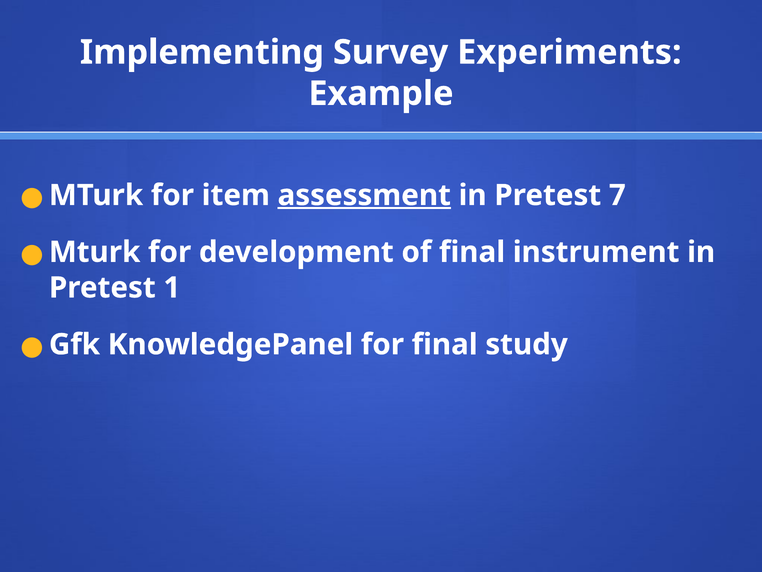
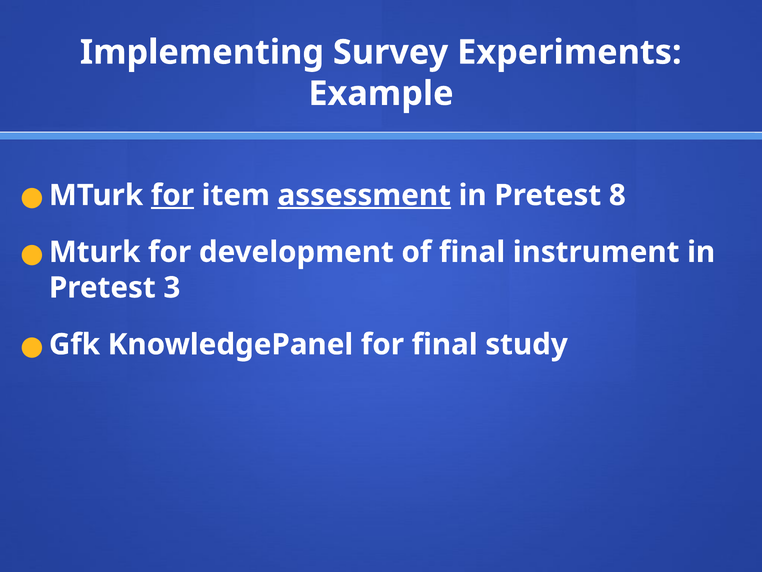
for underline: none -> present (172, 195)
7: 7 -> 8 (617, 195)
1: 1 -> 3 (172, 287)
